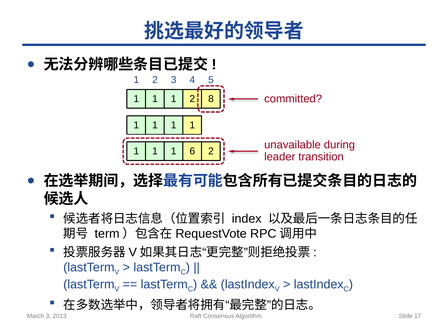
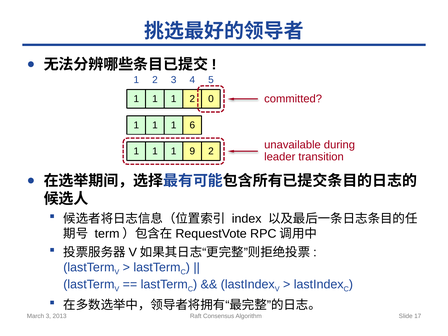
8: 8 -> 0 (211, 99)
1: 1 -> 6 (192, 125)
6: 6 -> 9 (192, 151)
